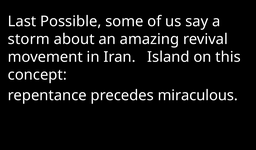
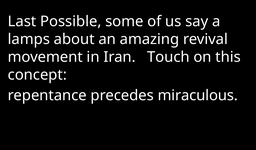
storm: storm -> lamps (29, 39)
Island: Island -> Touch (168, 57)
